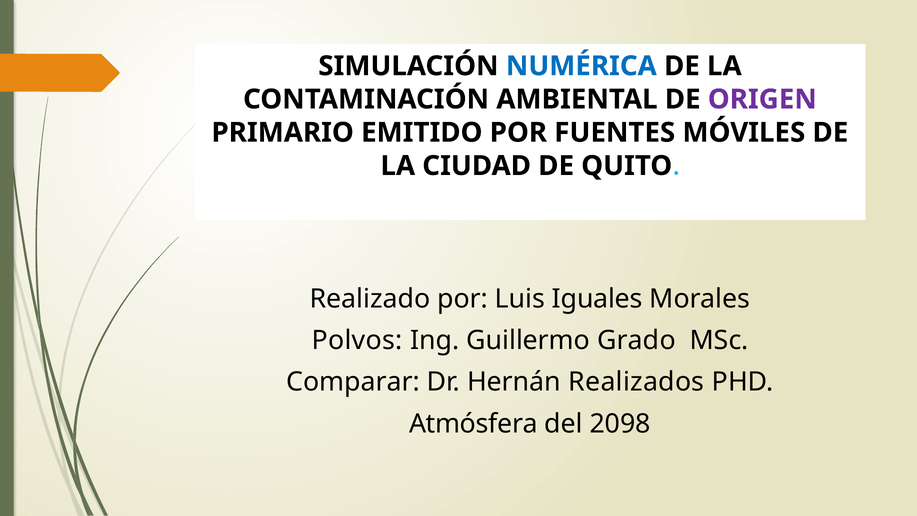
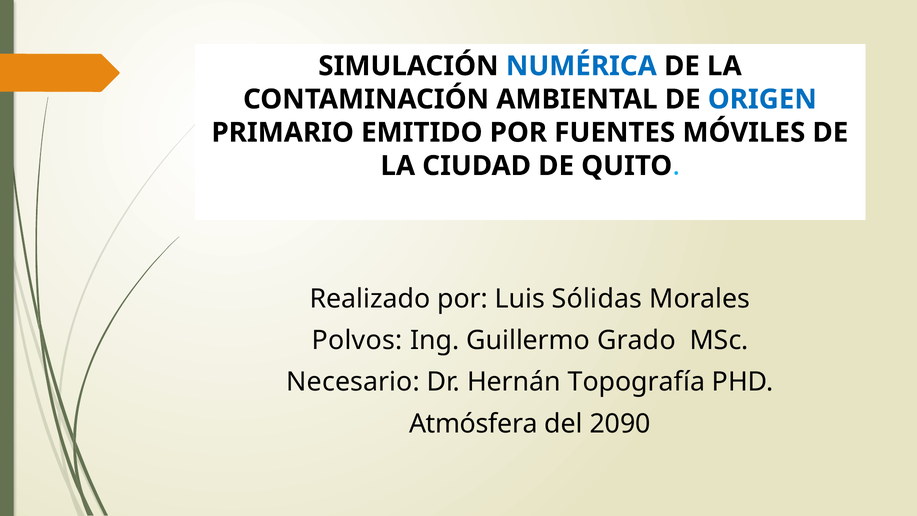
ORIGEN colour: purple -> blue (762, 99)
Iguales: Iguales -> Sólidas (597, 299)
Comparar: Comparar -> Necesario (353, 382)
Realizados: Realizados -> Topografía (636, 382)
2098: 2098 -> 2090 (620, 424)
